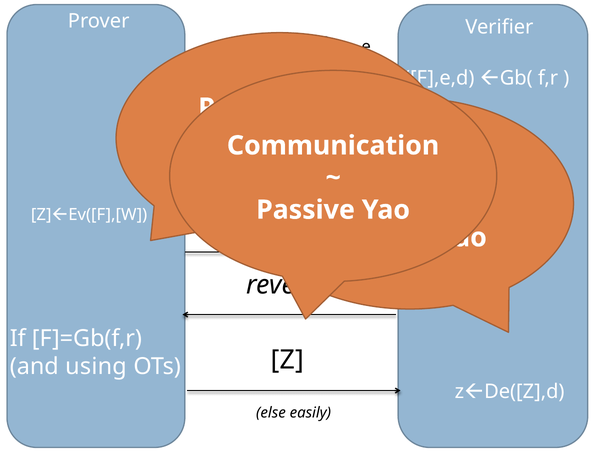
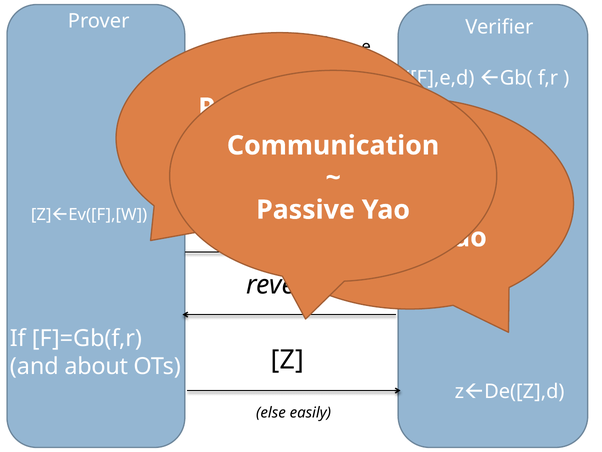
using: using -> about (96, 366)
